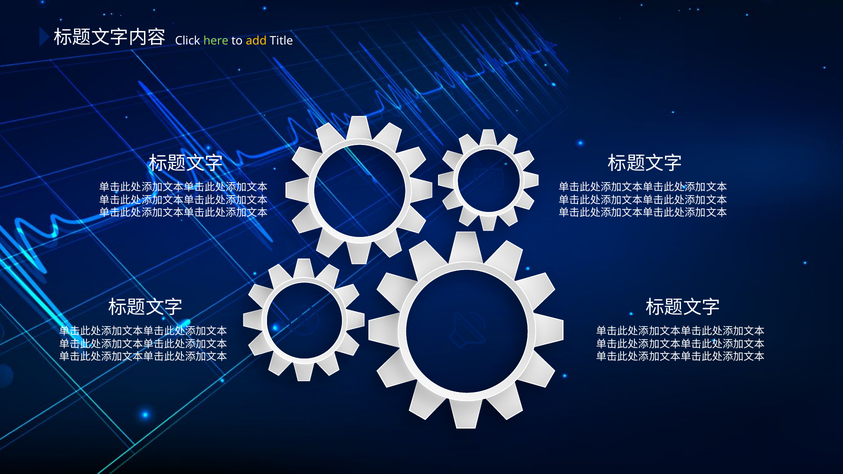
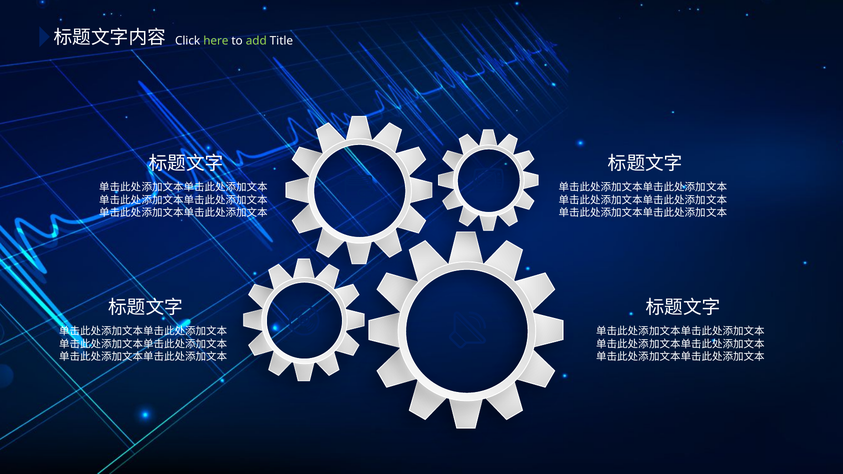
add colour: yellow -> light green (256, 41)
